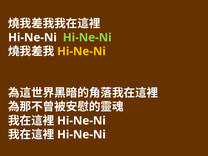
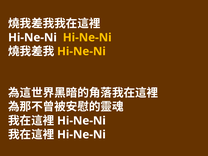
Hi-Ne-Ni colour: light green -> yellow (87, 38)
